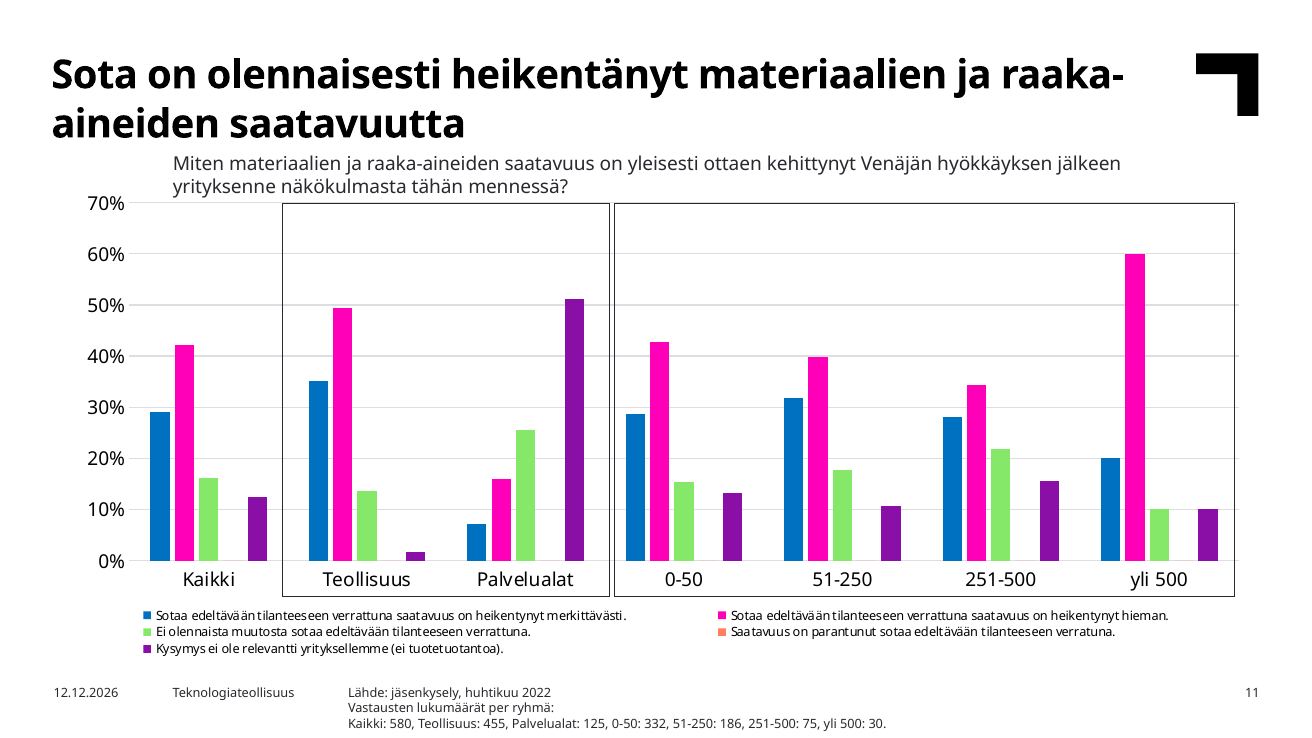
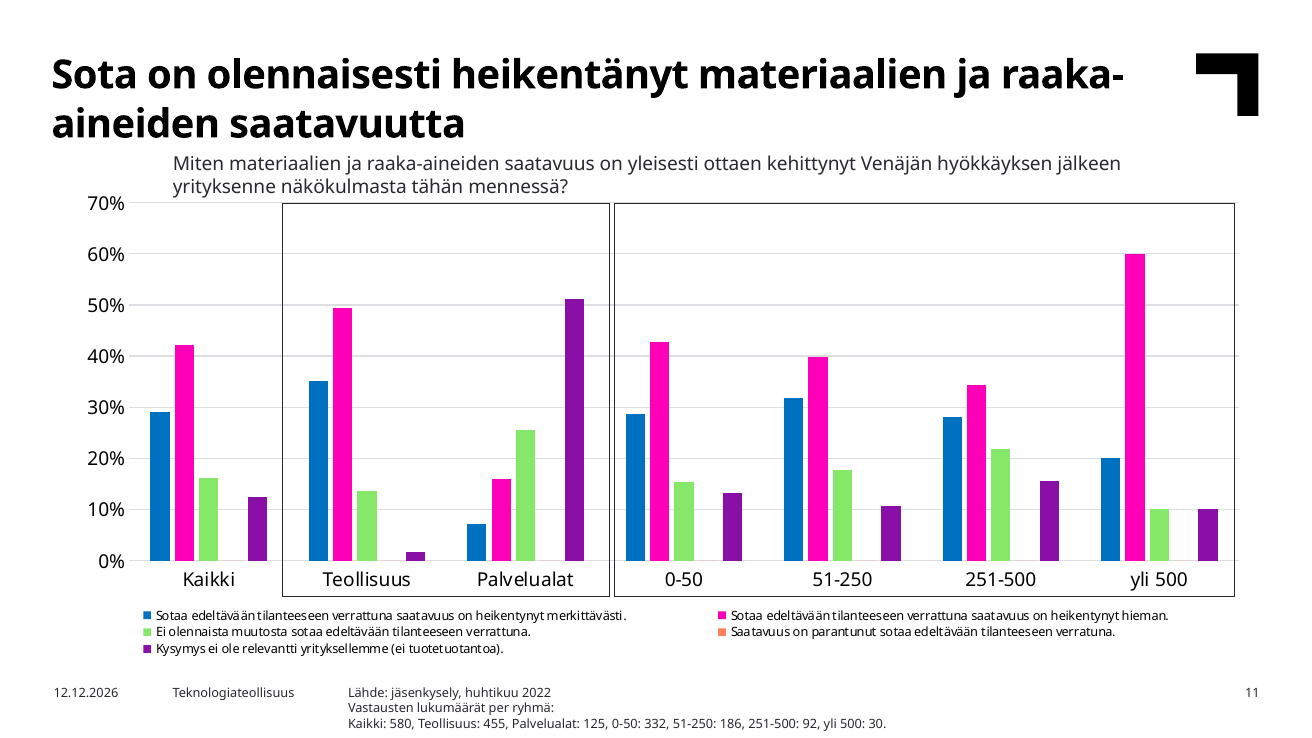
75: 75 -> 92 (812, 724)
